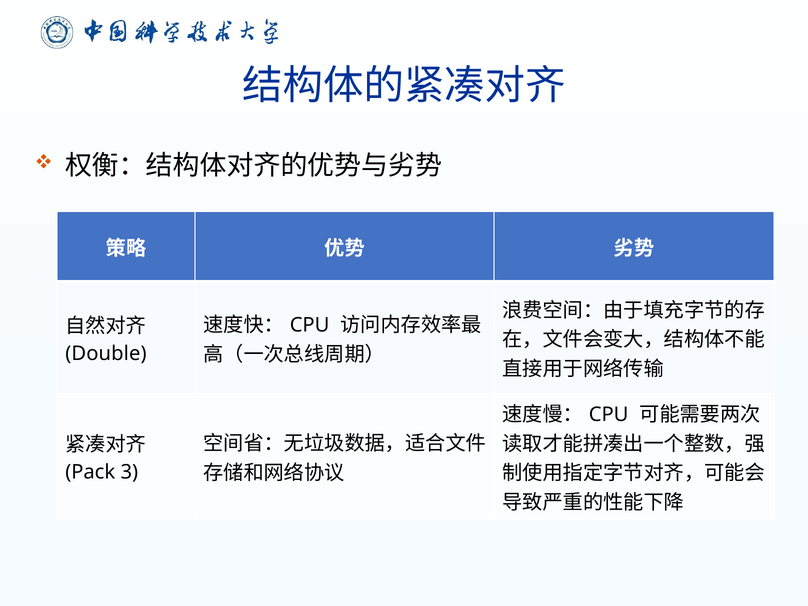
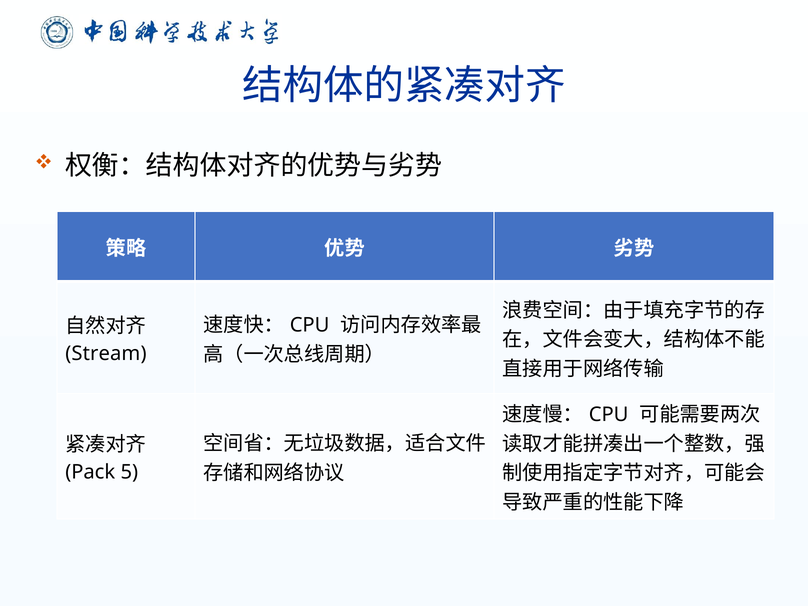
Double: Double -> Stream (106, 353)
3: 3 -> 5 (129, 472)
